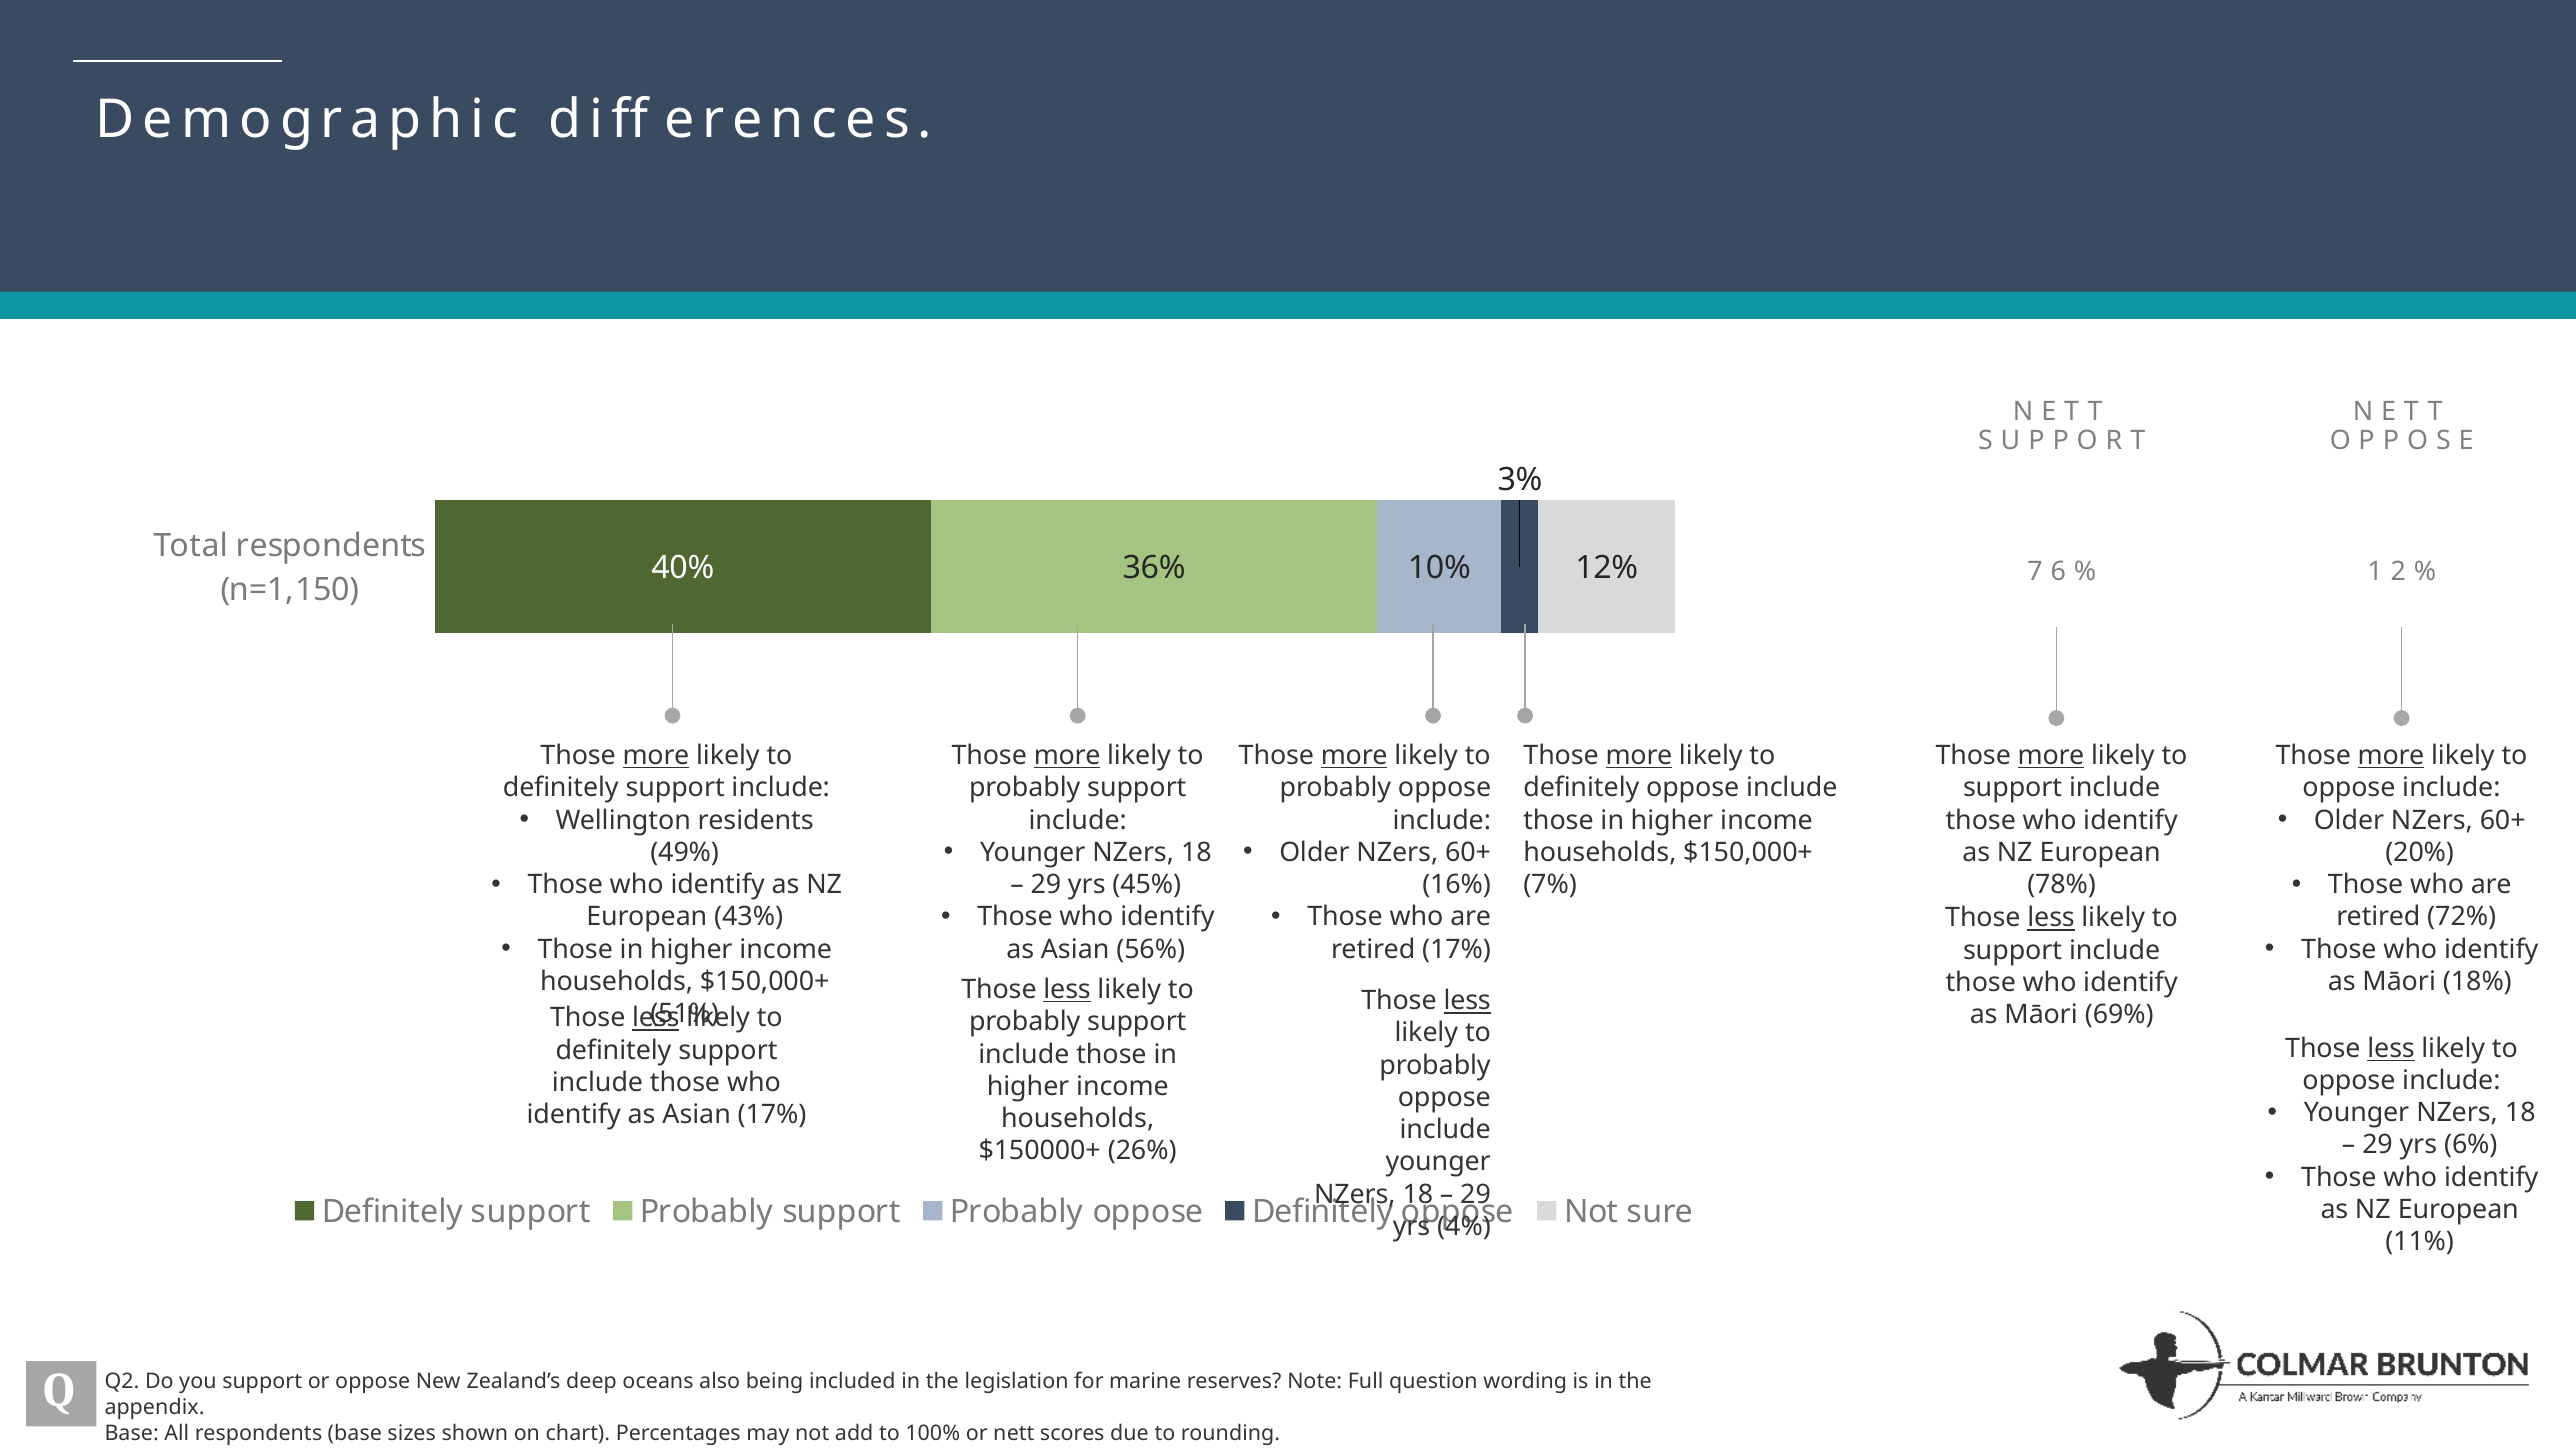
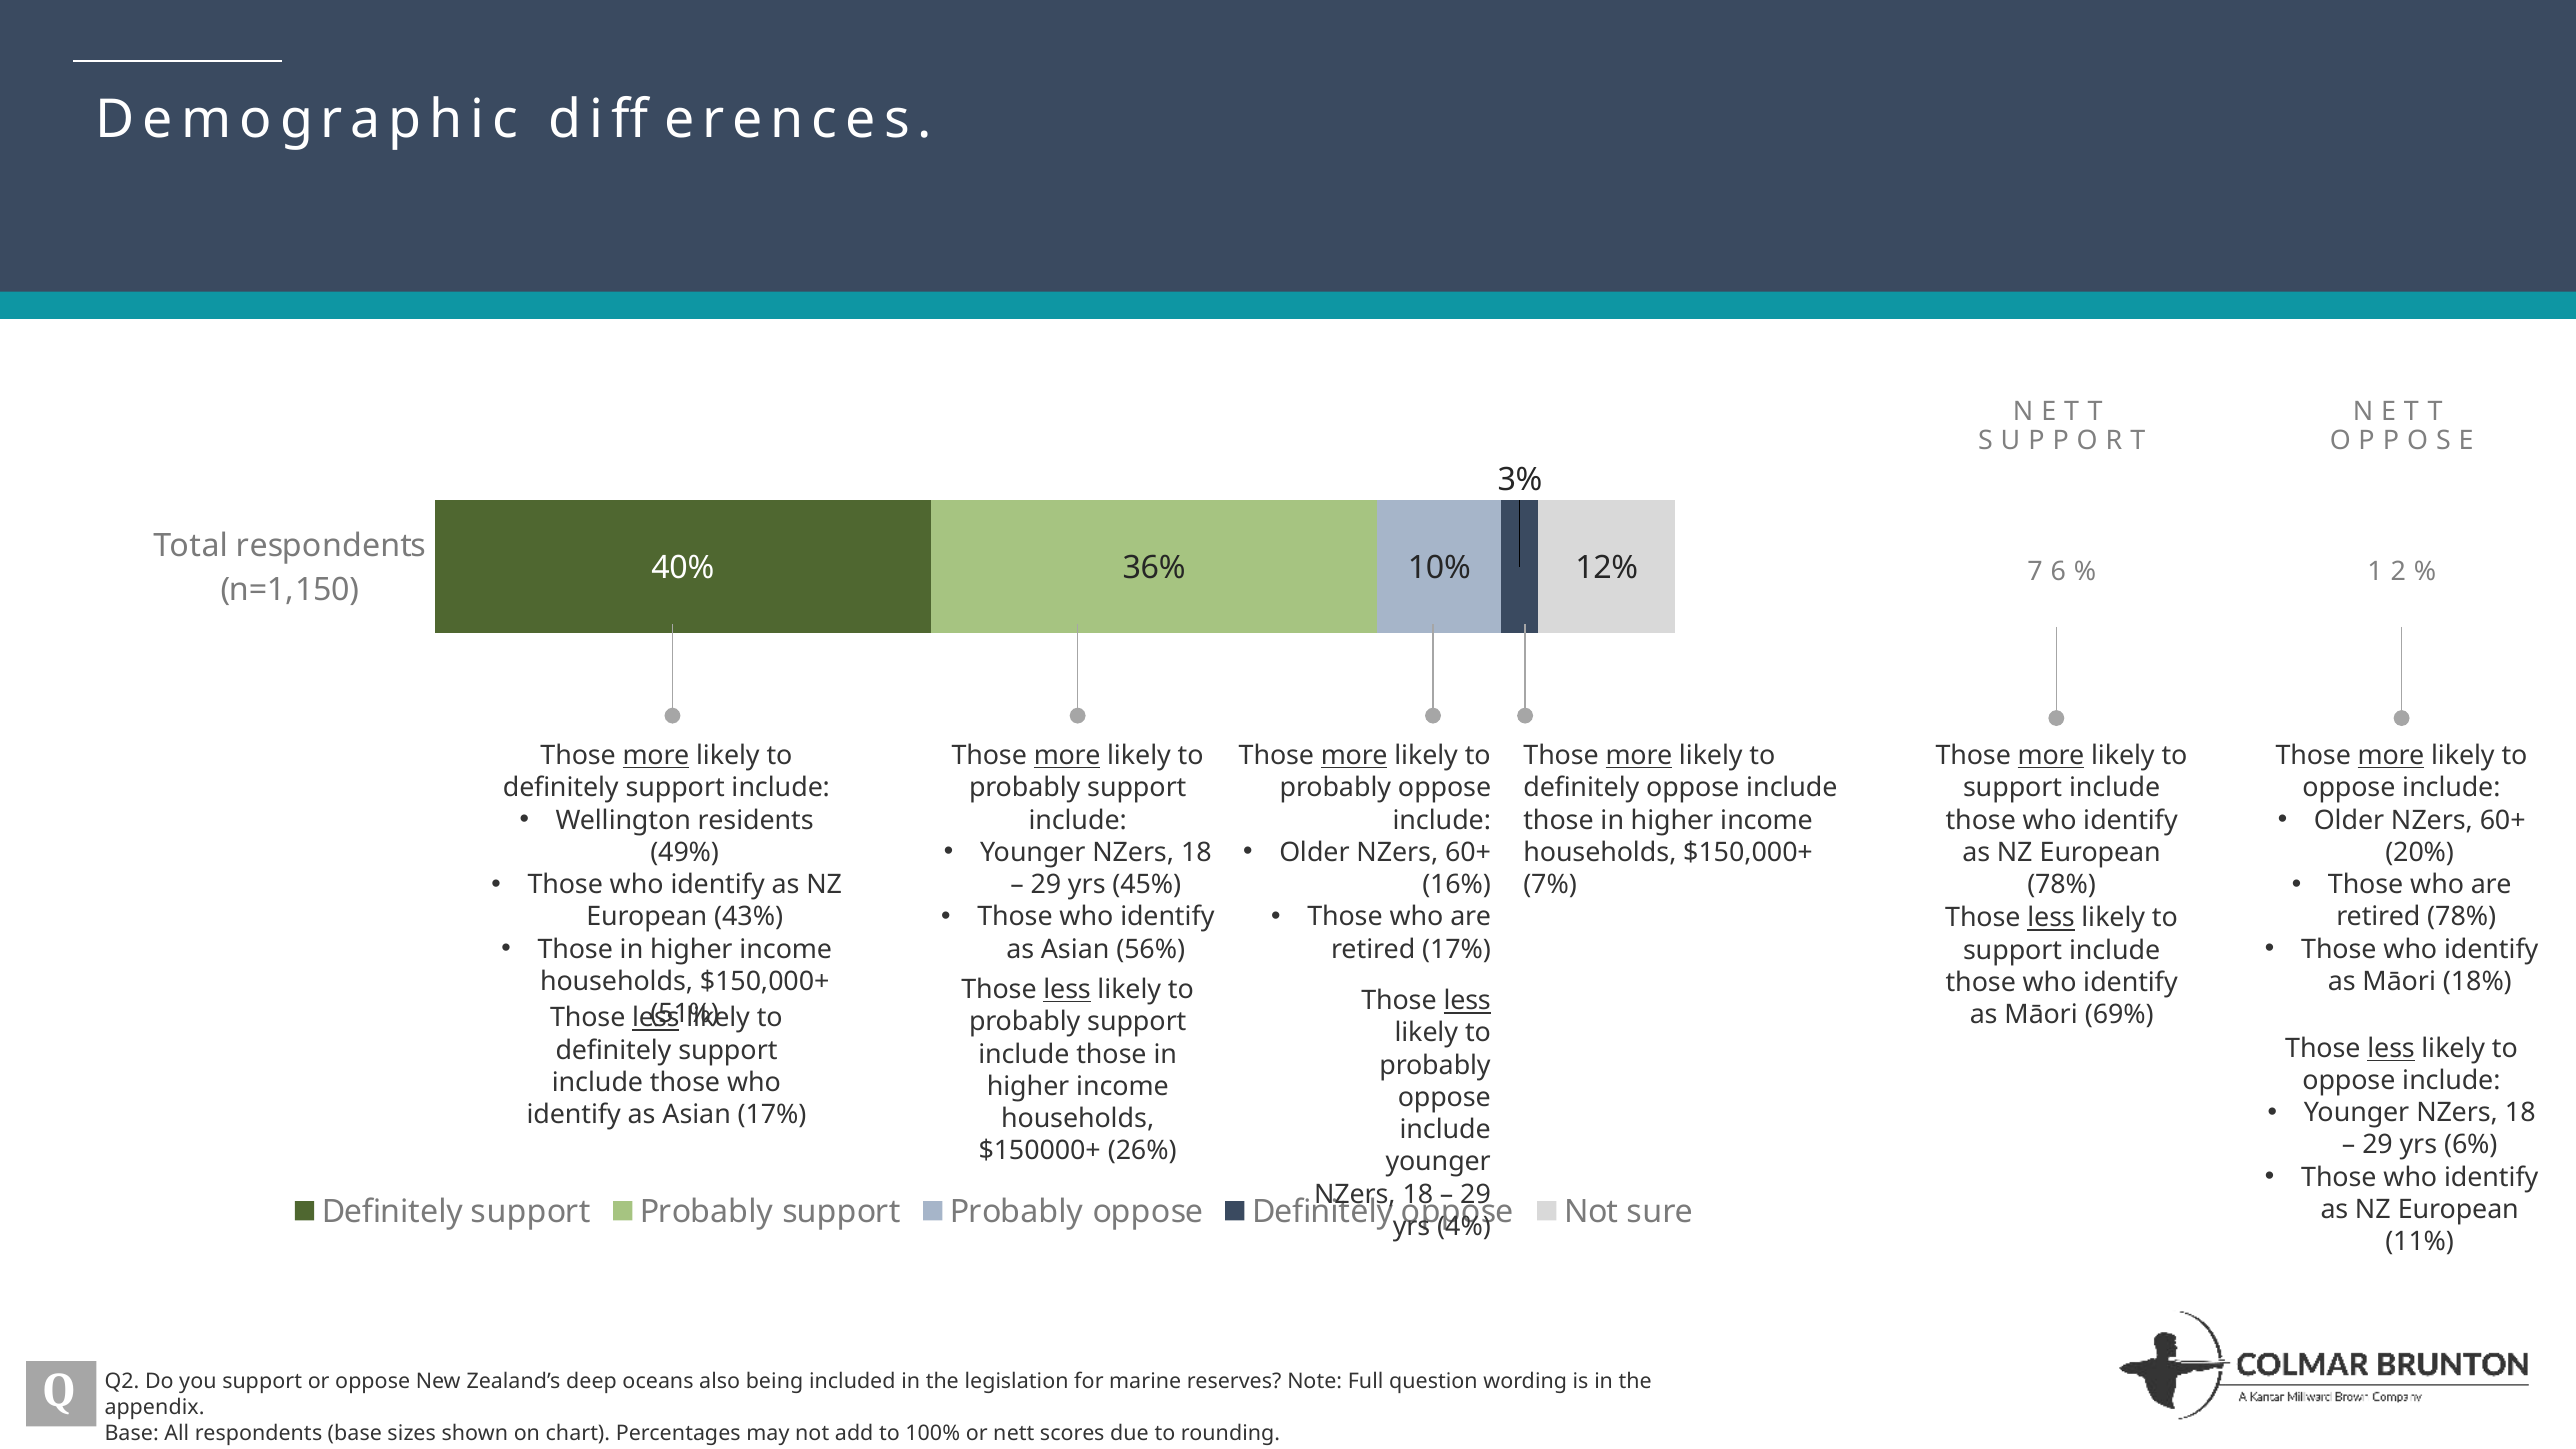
retired 72%: 72% -> 78% (2462, 917)
